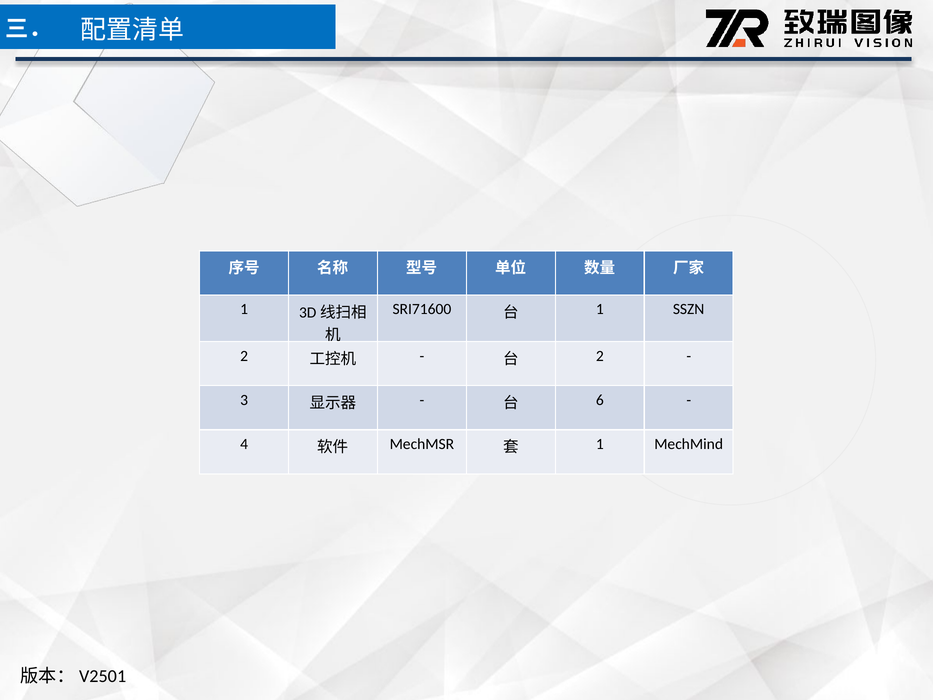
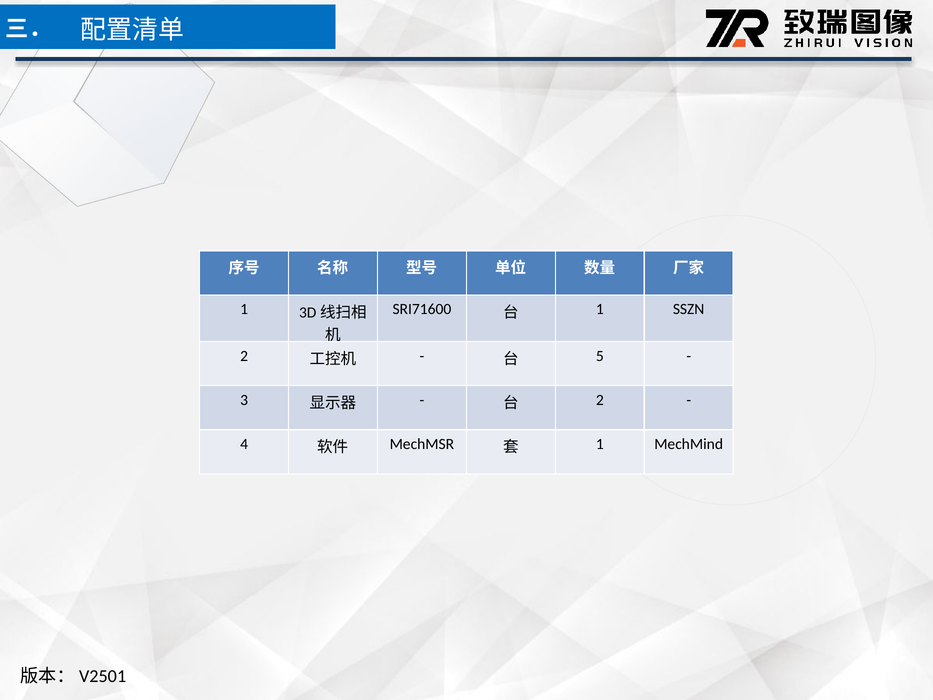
2: 2 -> 5 (600, 356)
6: 6 -> 2 (600, 400)
